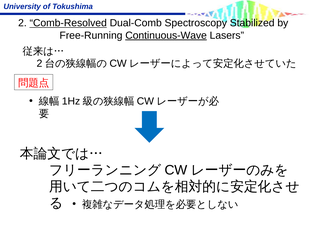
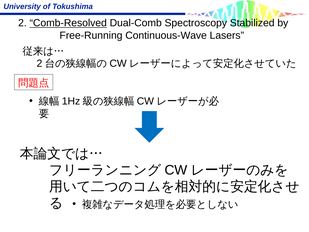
Continuous-Wave underline: present -> none (166, 35)
